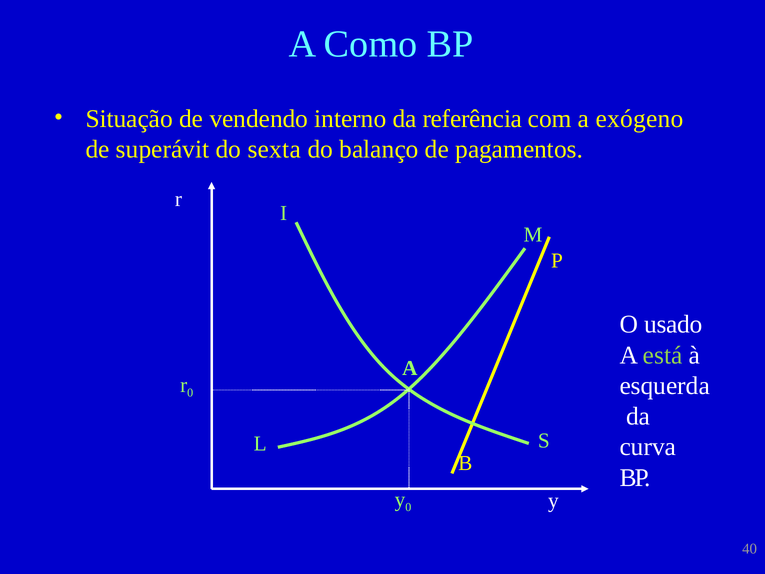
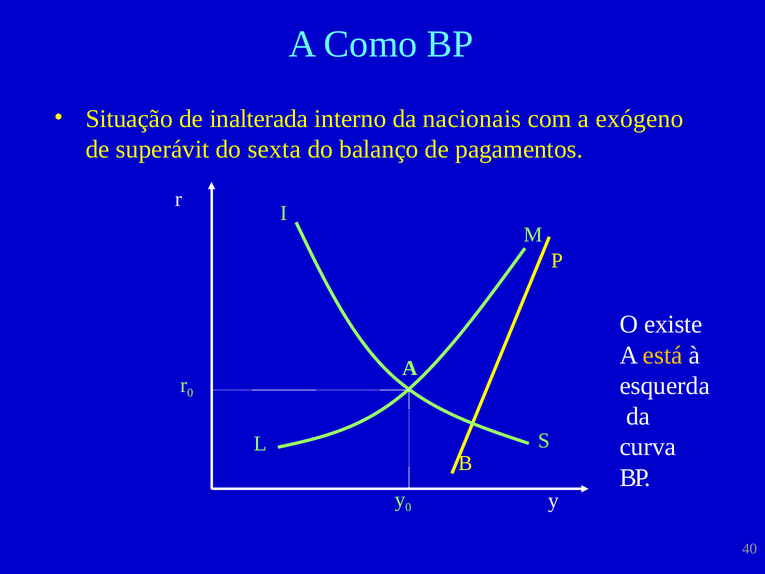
vendendo: vendendo -> inalterada (259, 119)
referência: referência -> nacionais (472, 119)
usado: usado -> existe (673, 324)
está colour: light green -> yellow (663, 355)
